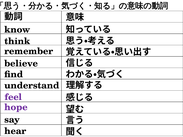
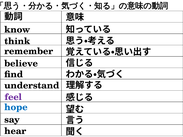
hope colour: purple -> blue (16, 107)
